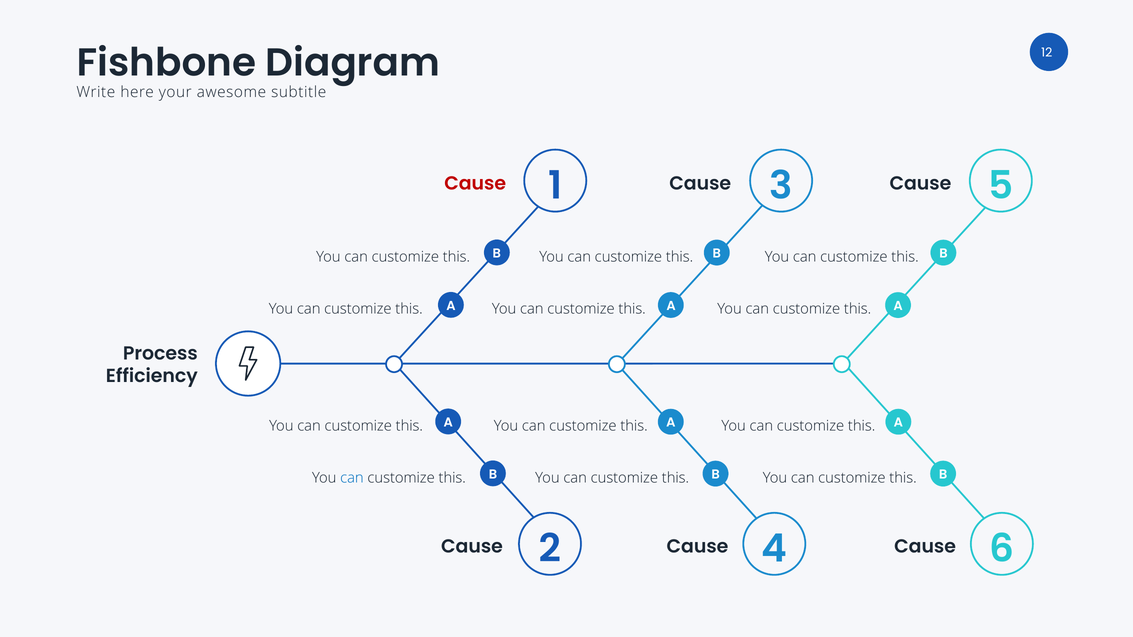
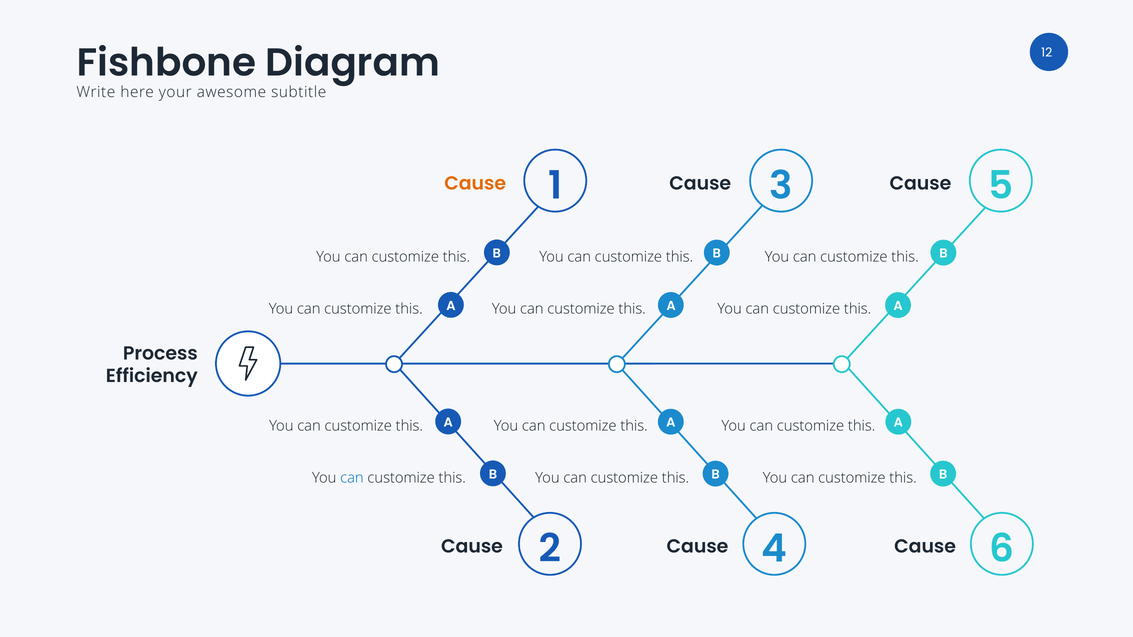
Cause colour: red -> orange (475, 183)
